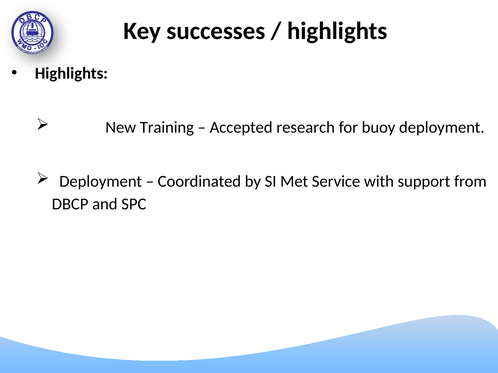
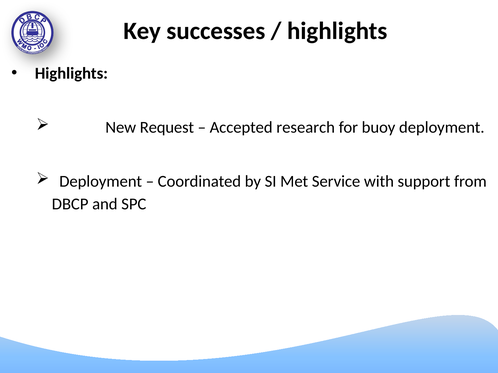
Training: Training -> Request (167, 127)
